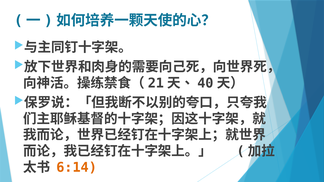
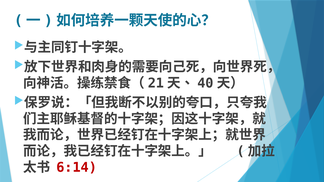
6:14 colour: orange -> red (77, 168)
